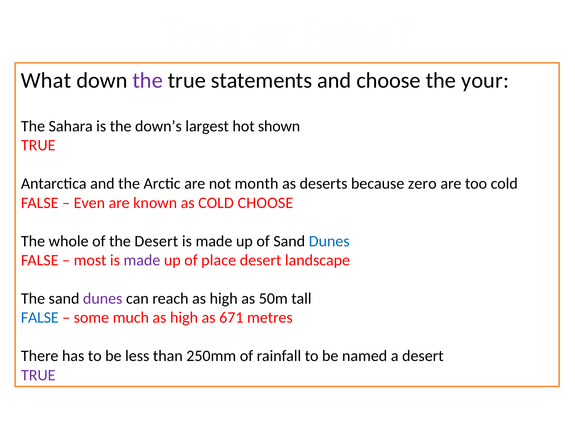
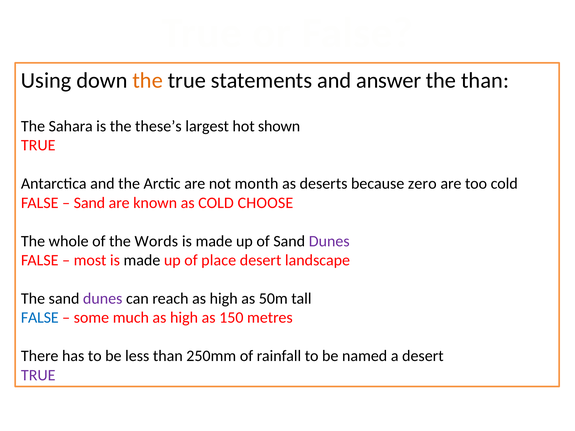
What: What -> Using (46, 81)
the colour: purple -> orange (148, 81)
and choose: choose -> answer (389, 81)
the your: your -> than (485, 81)
down’s: down’s -> these’s (158, 126)
Even: Even -> Sand (89, 203)
the Desert: Desert -> Words (156, 241)
Dunes colour: blue -> purple (329, 241)
made colour: purple -> black (142, 260)
671: 671 -> 150 (231, 318)
